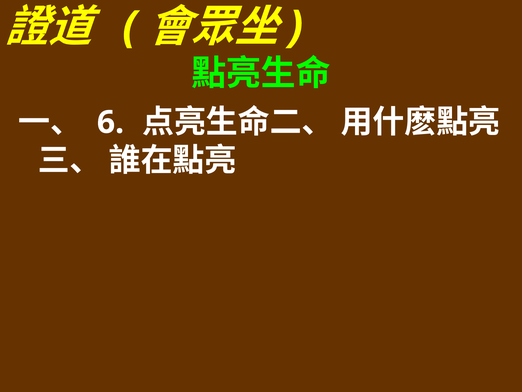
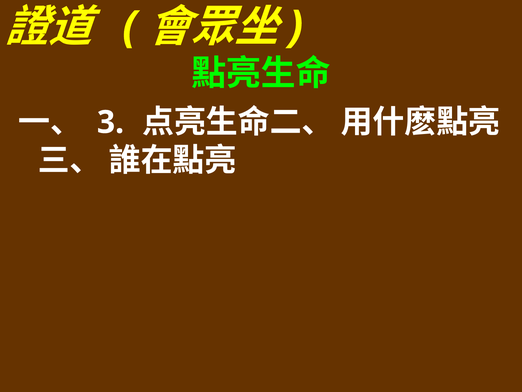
6: 6 -> 3 (110, 122)
